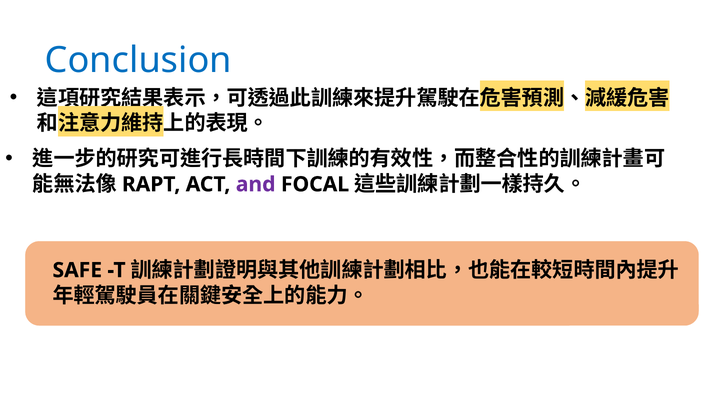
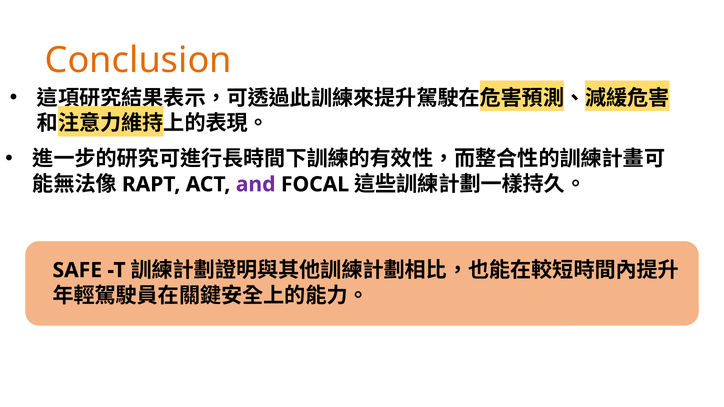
Conclusion colour: blue -> orange (138, 60)
